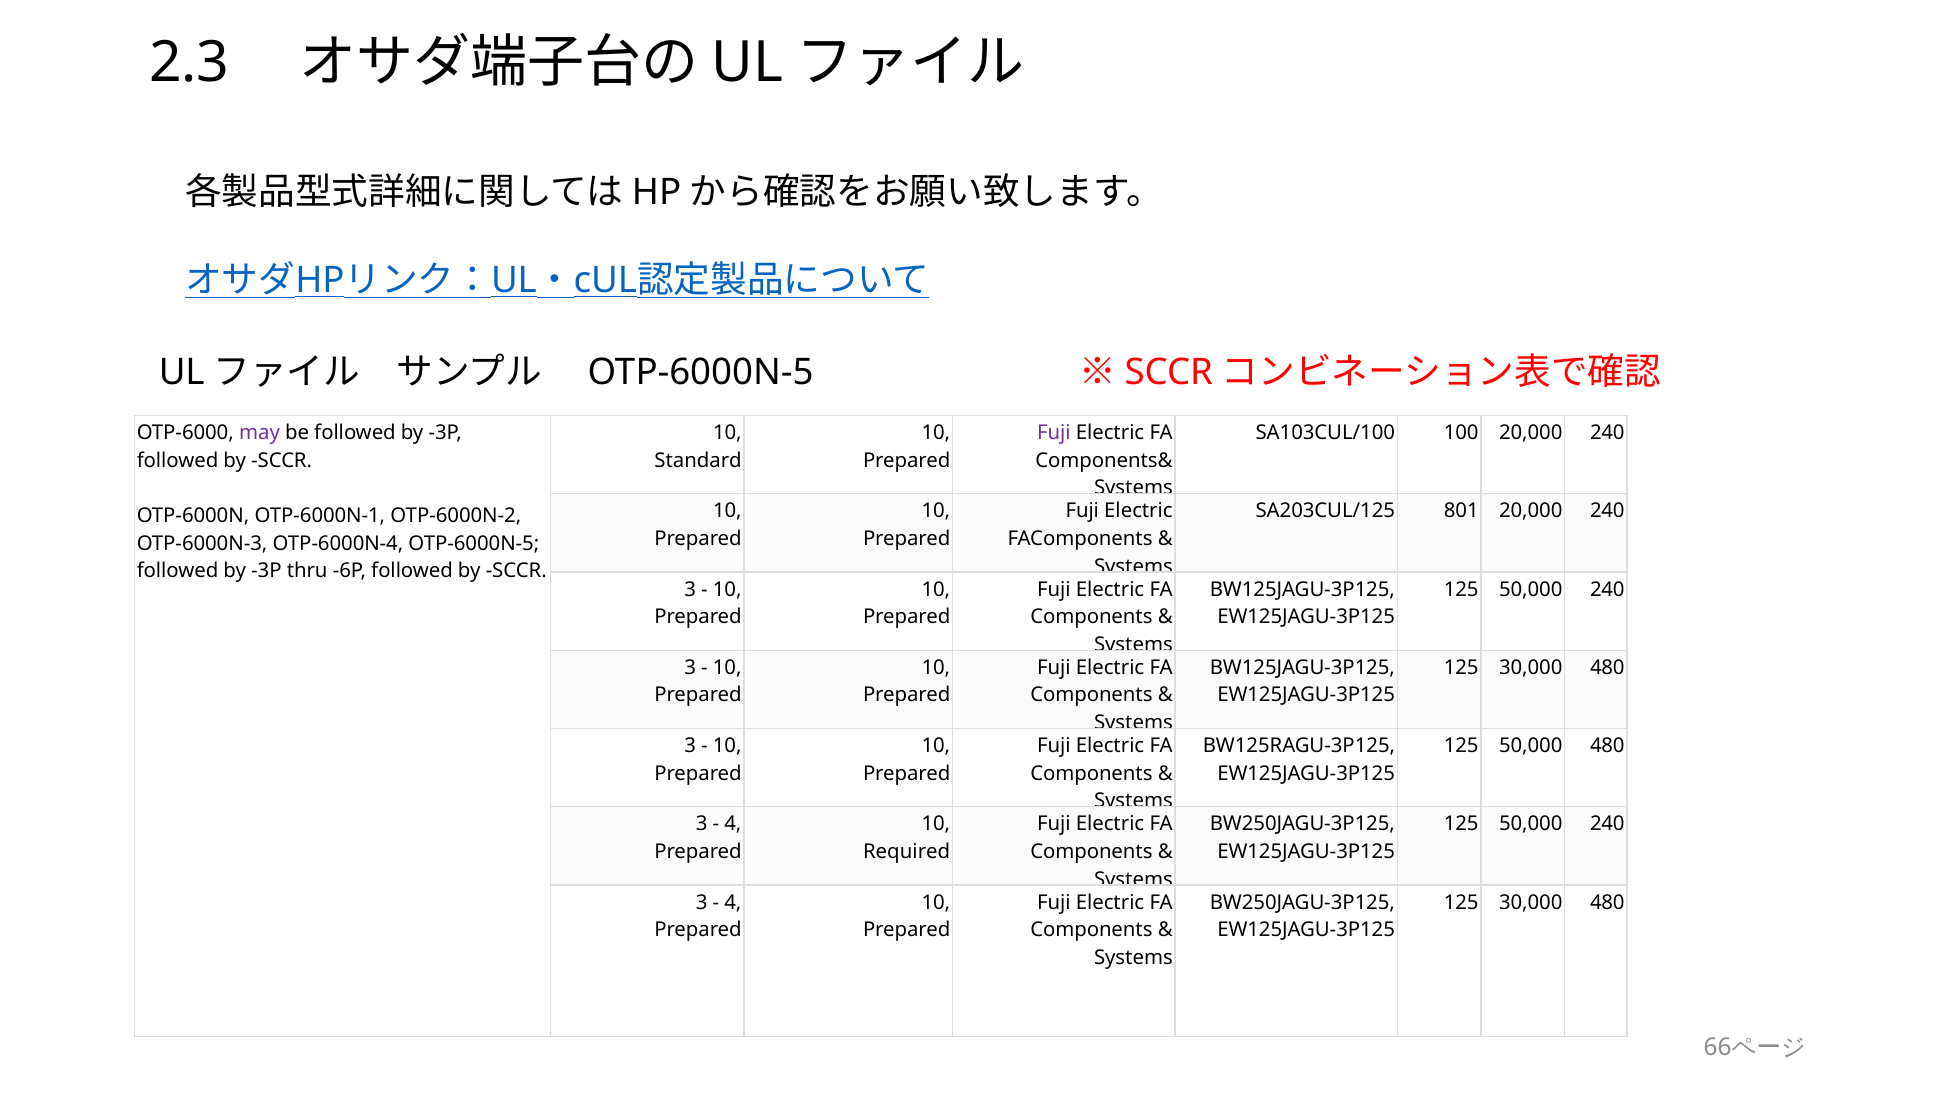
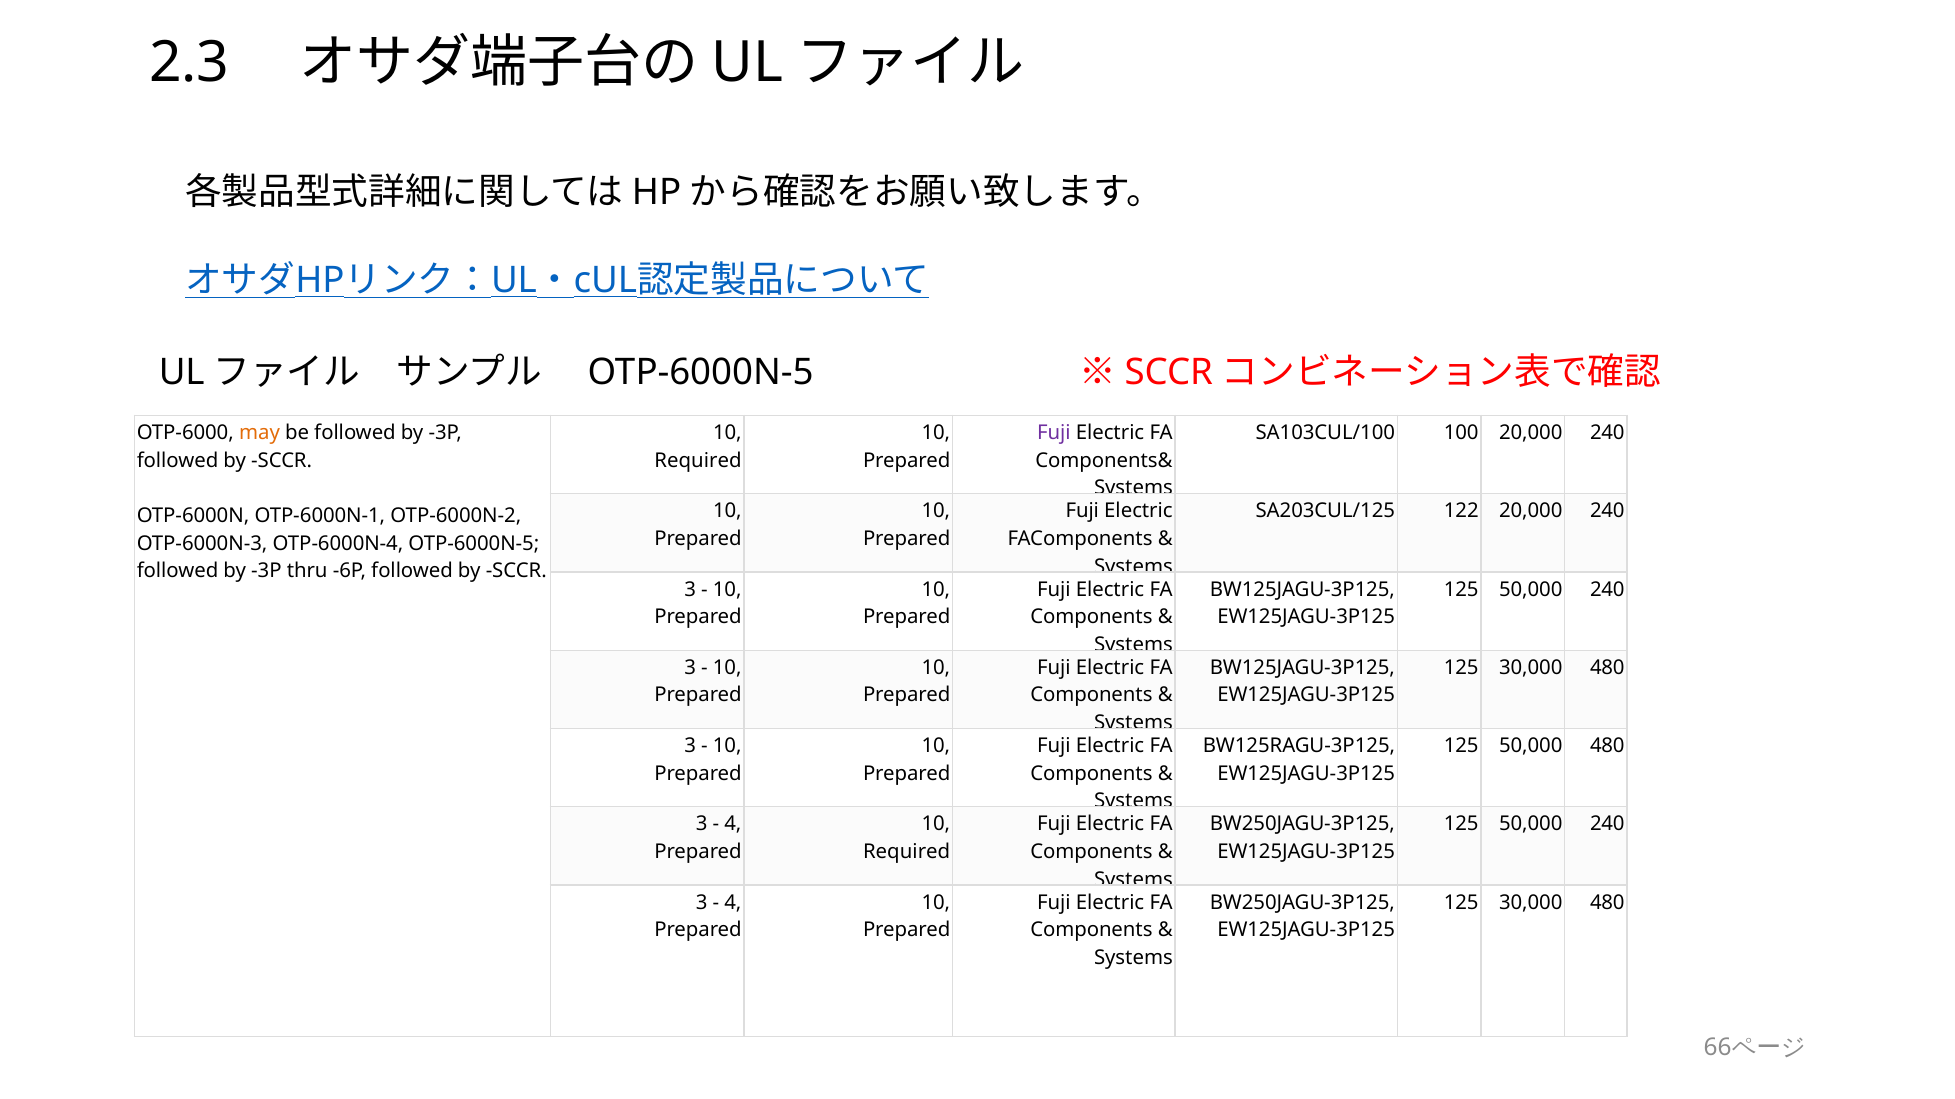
may colour: purple -> orange (260, 433)
Standard: Standard -> Required (698, 461)
801: 801 -> 122 (1461, 511)
